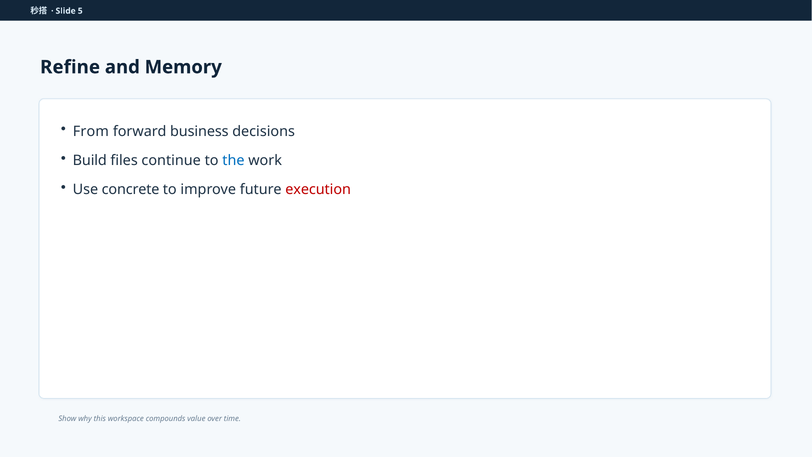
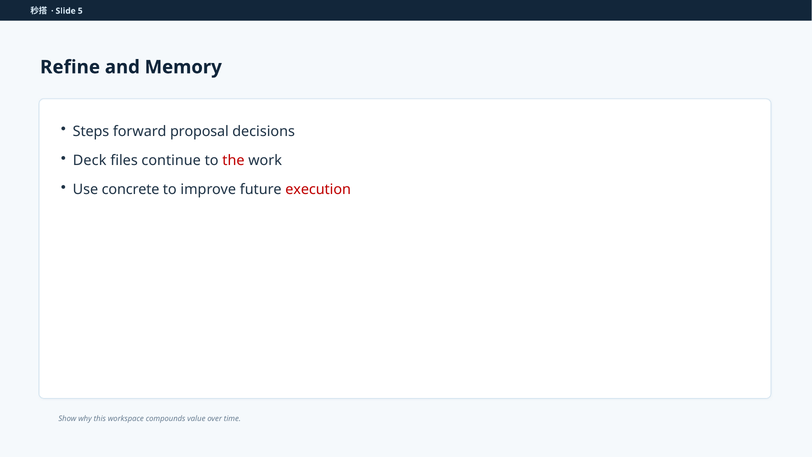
From: From -> Steps (91, 131)
business: business -> proposal (199, 131)
Build: Build -> Deck (90, 161)
the colour: blue -> red (233, 161)
